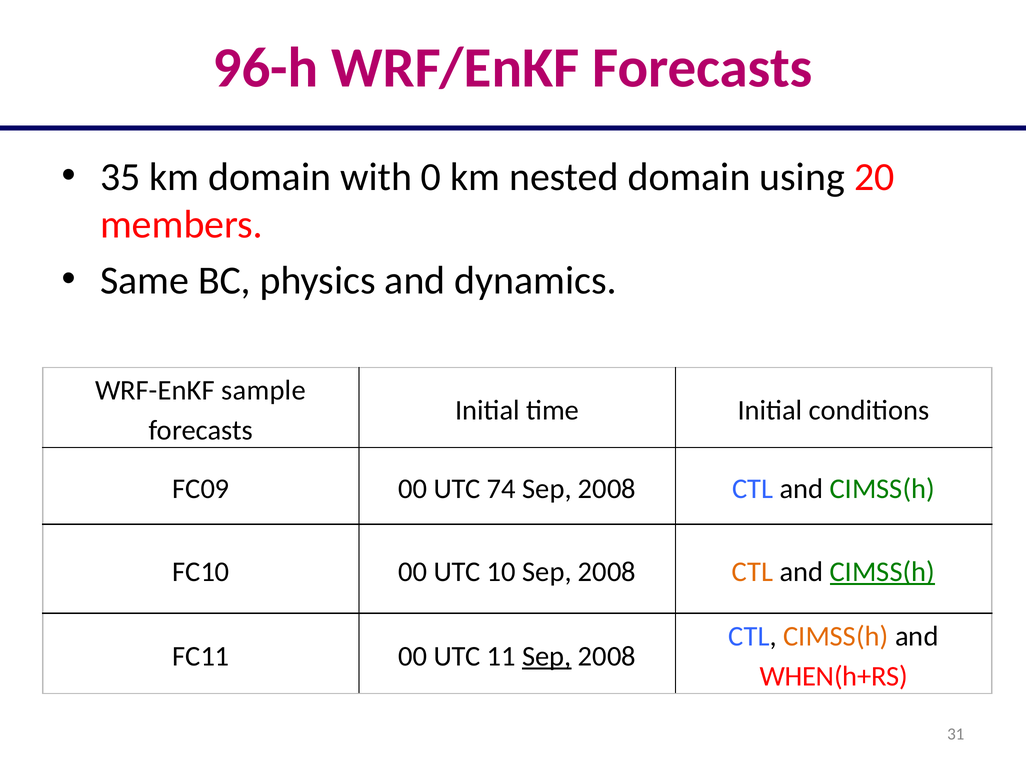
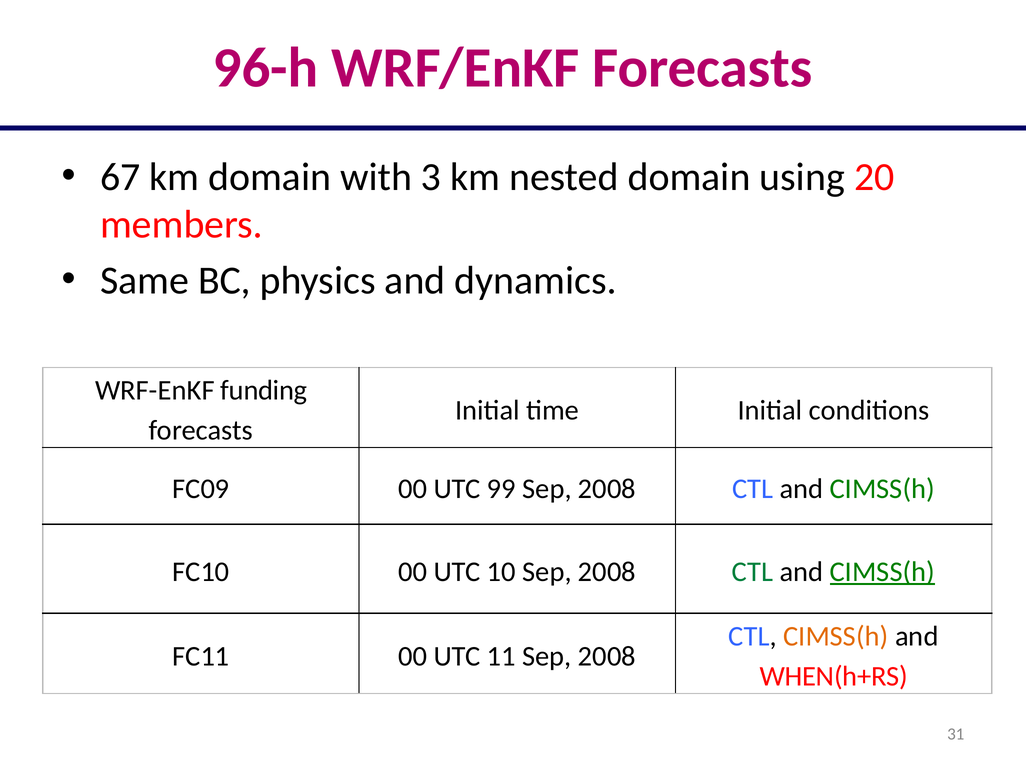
35: 35 -> 67 (120, 177)
0: 0 -> 3 (431, 177)
sample: sample -> funding (264, 391)
74: 74 -> 99 (501, 489)
CTL colour: orange -> green (753, 572)
Sep underline: present -> none (547, 657)
